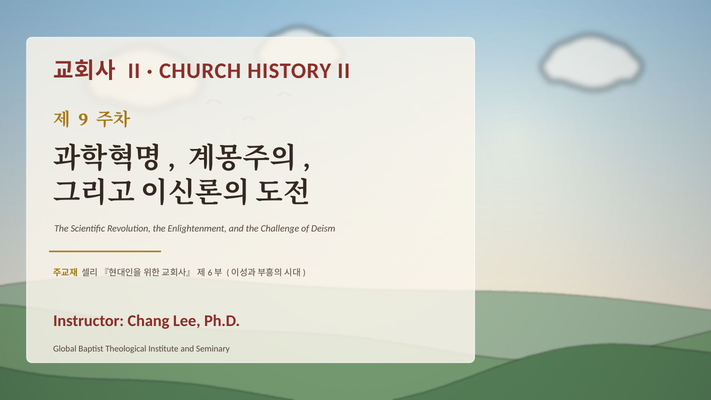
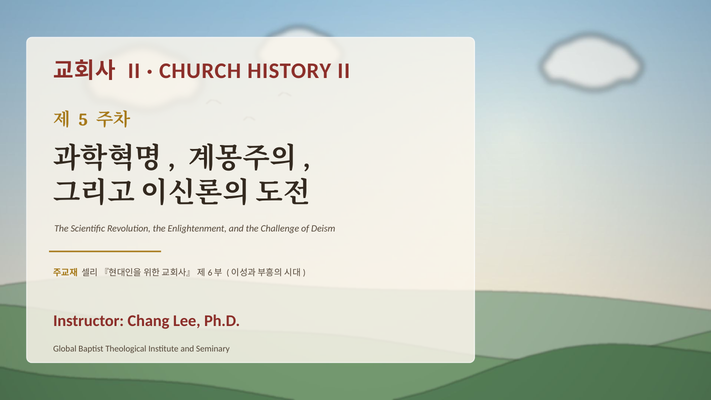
9: 9 -> 5 (83, 120)
